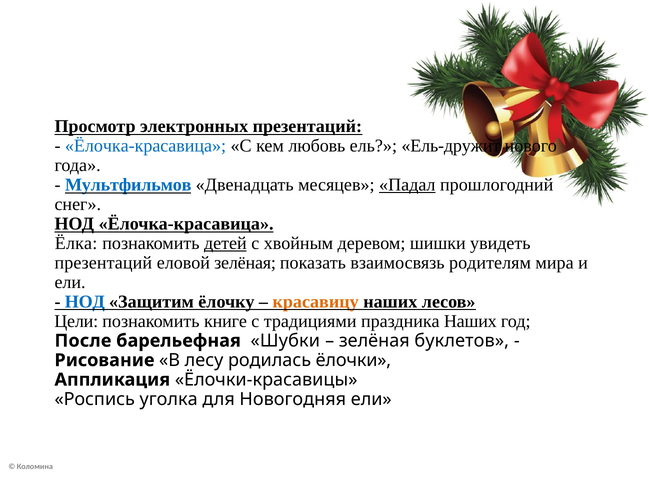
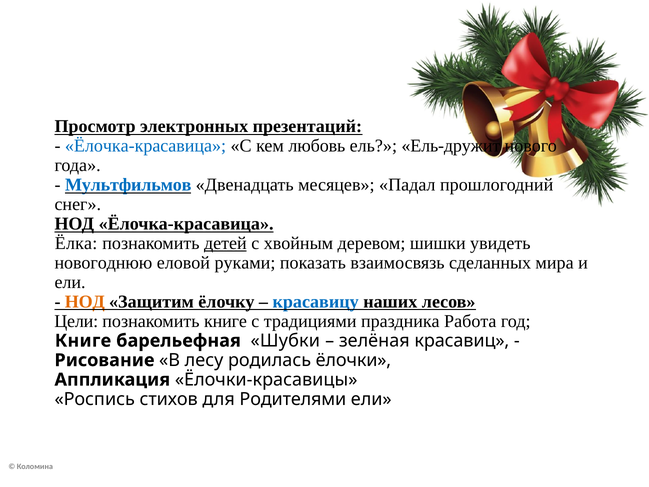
Падал underline: present -> none (407, 185)
презентаций: презентаций -> новогоднюю (103, 263)
еловой зелёная: зелёная -> руками (245, 263)
родителям: родителям -> сделанных (490, 263)
НОД colour: blue -> orange (85, 302)
красавицу colour: orange -> blue (316, 302)
праздника Наших: Наших -> Работа (470, 321)
После: После -> Книге (83, 341)
буклетов: буклетов -> красавиц (462, 341)
уголка: уголка -> стихов (169, 399)
Новогодняя: Новогодняя -> Родителями (293, 399)
